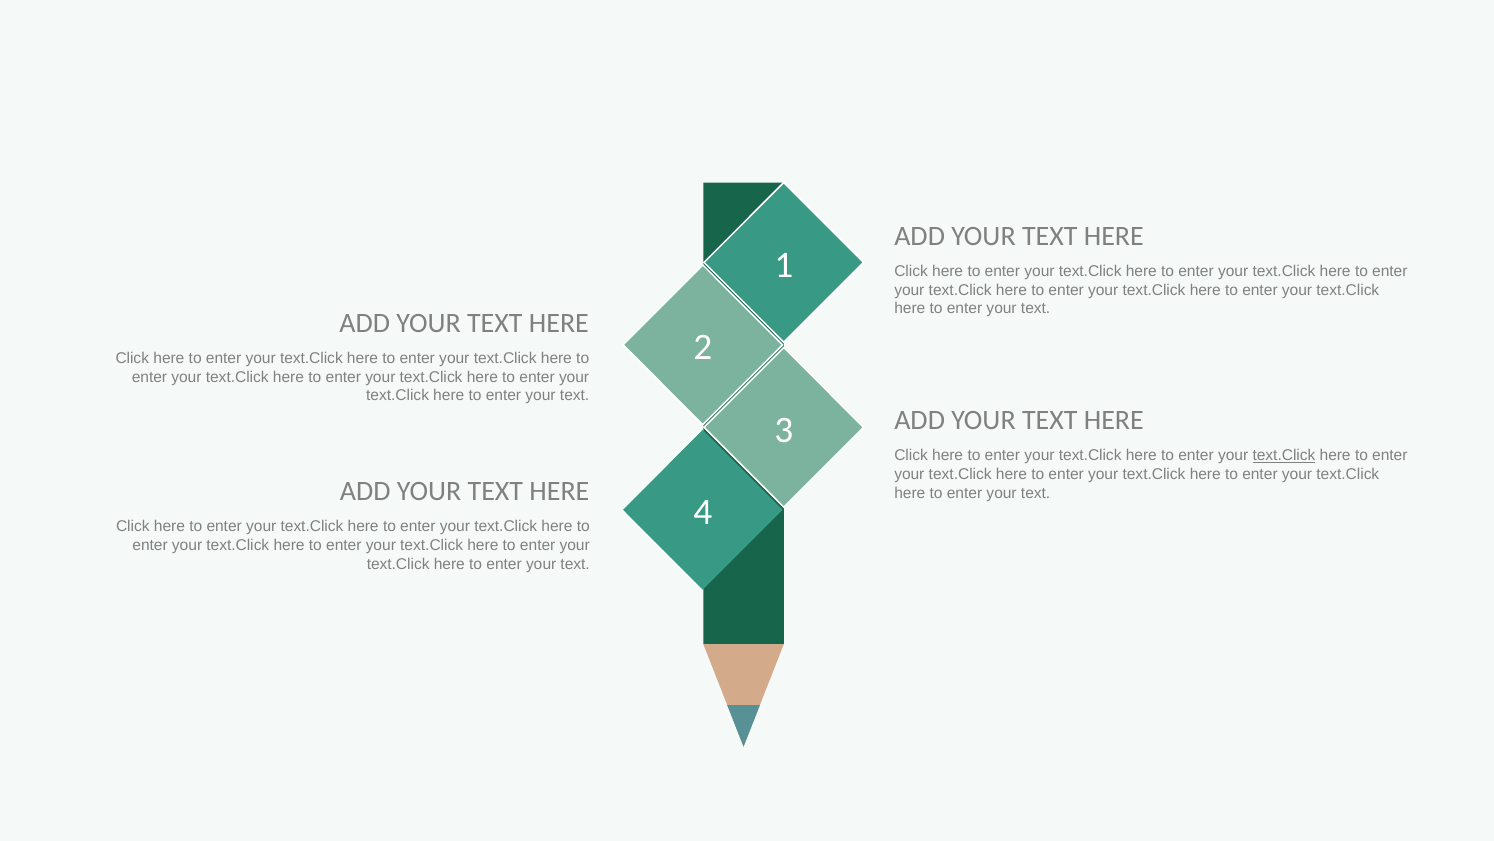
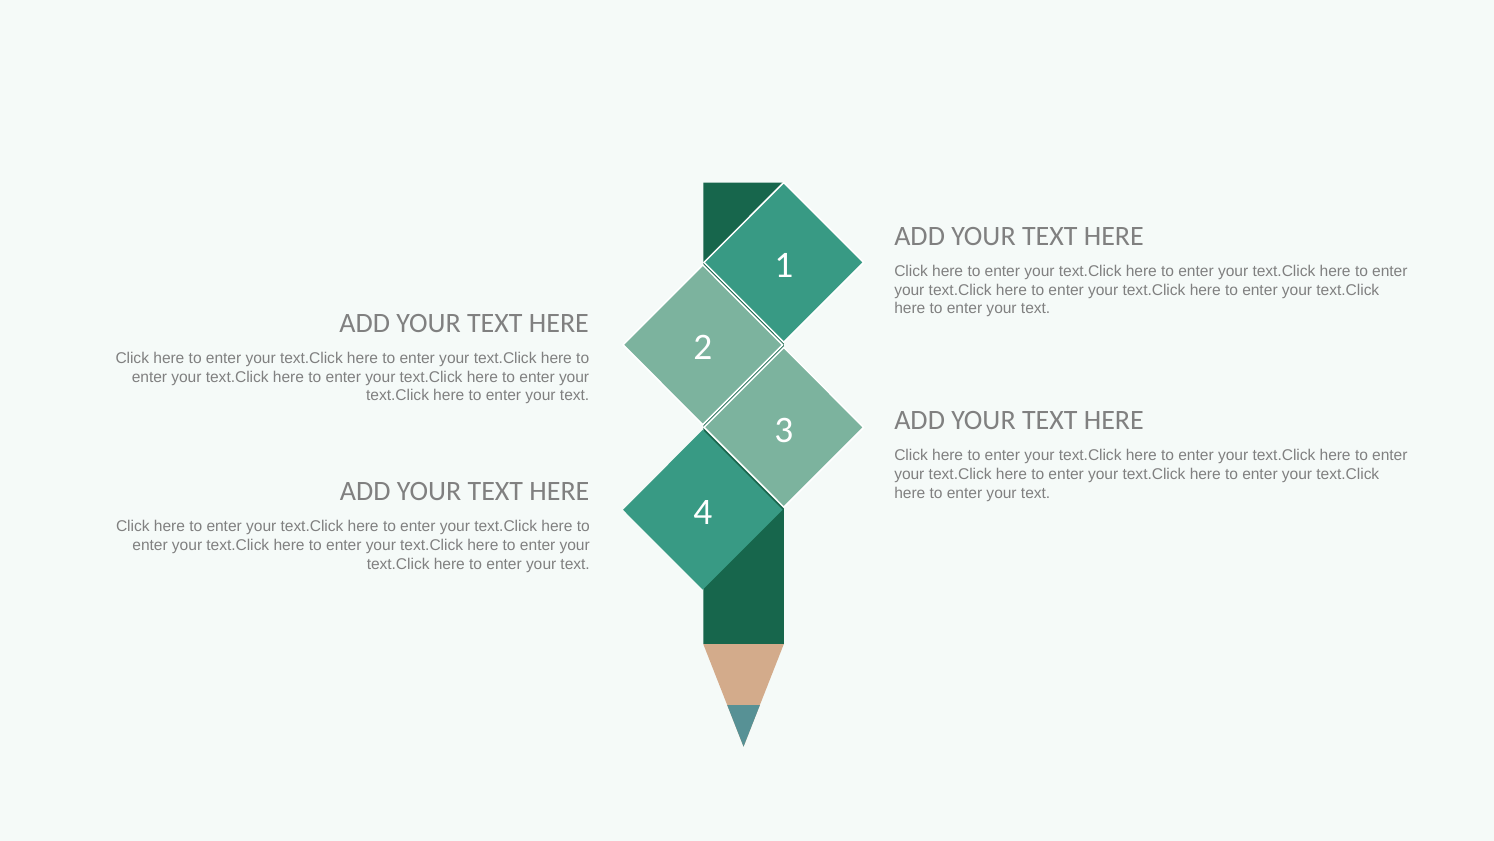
text.Click underline: present -> none (1284, 455)
